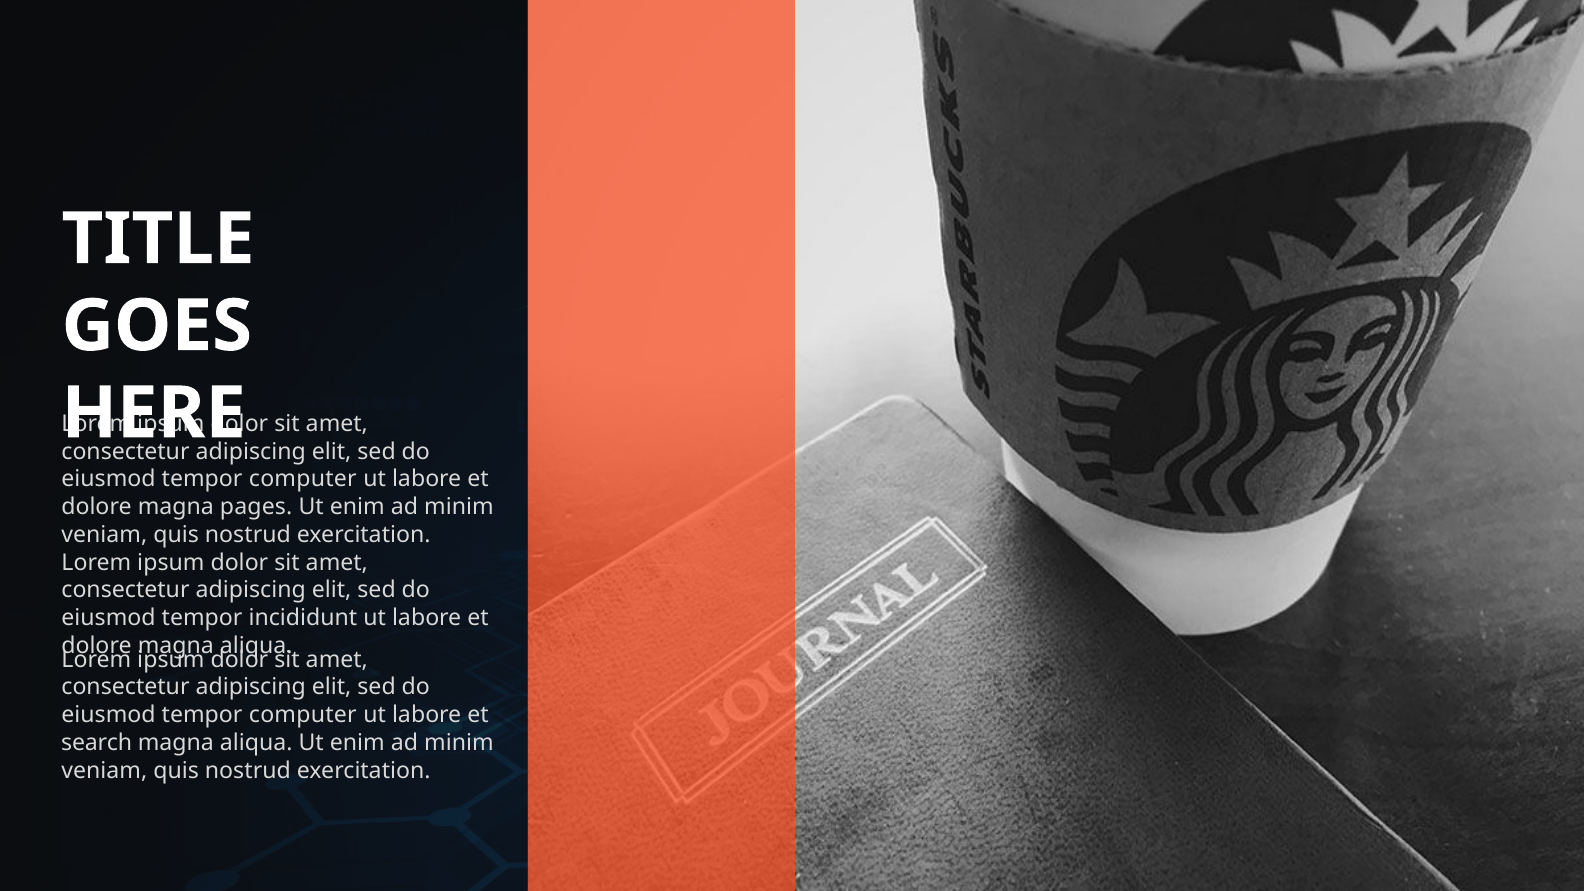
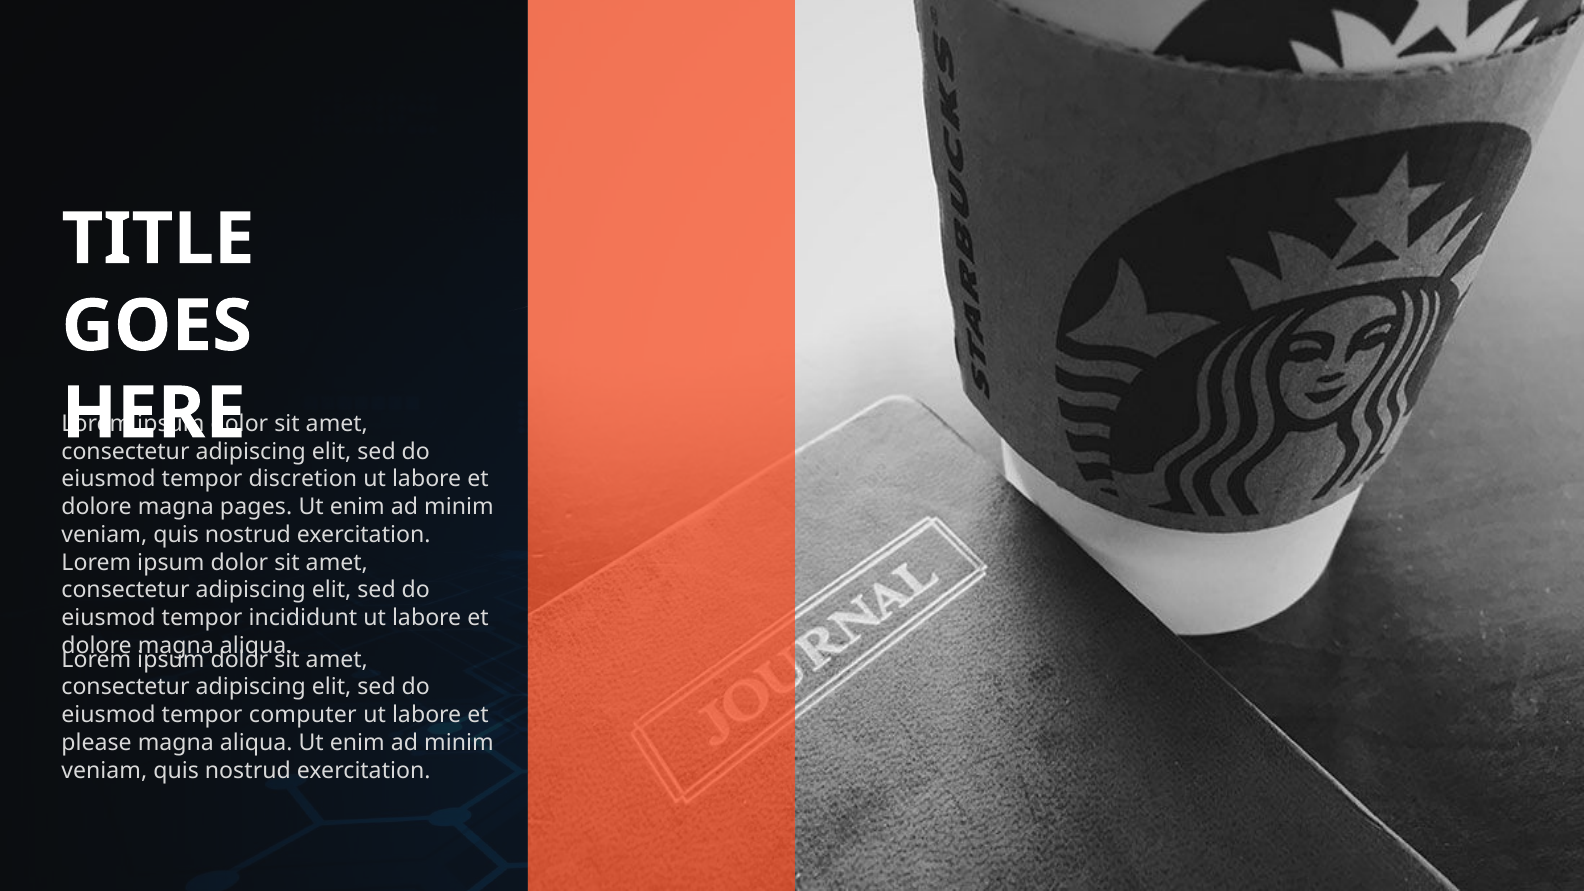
computer: computer -> discretion (303, 479)
search: search -> please (97, 743)
